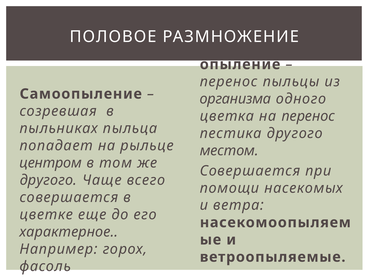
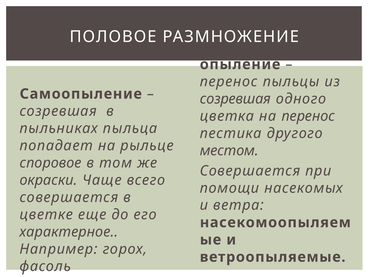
организма: организма -> созревшая (235, 99)
центром: центром -> споровое (51, 163)
другого: другого -> окраски (48, 180)
